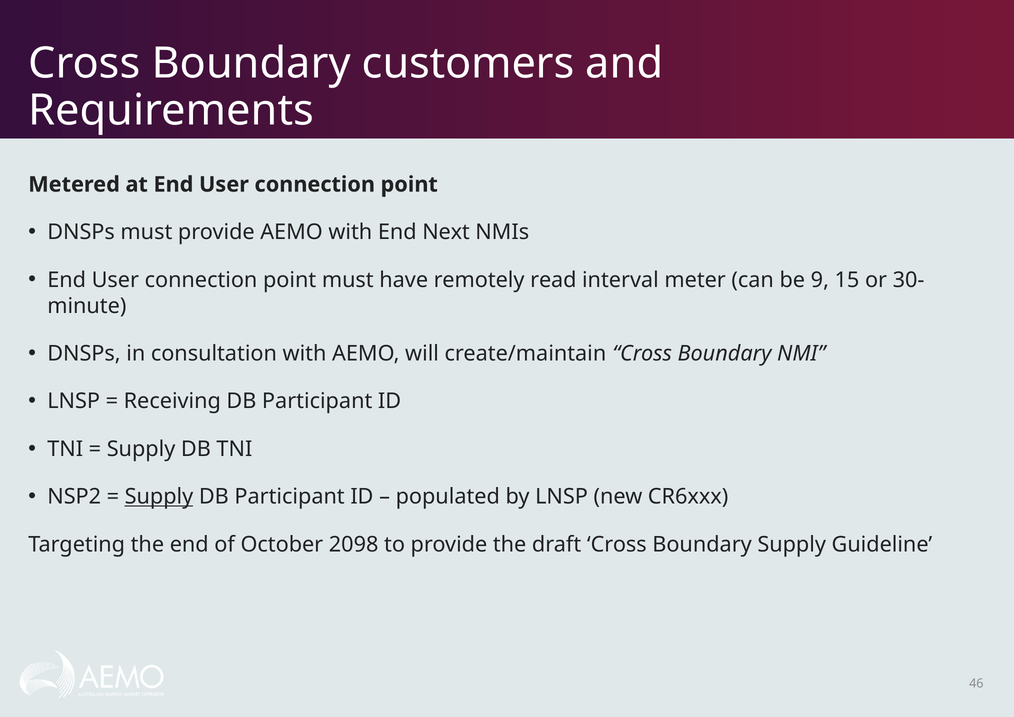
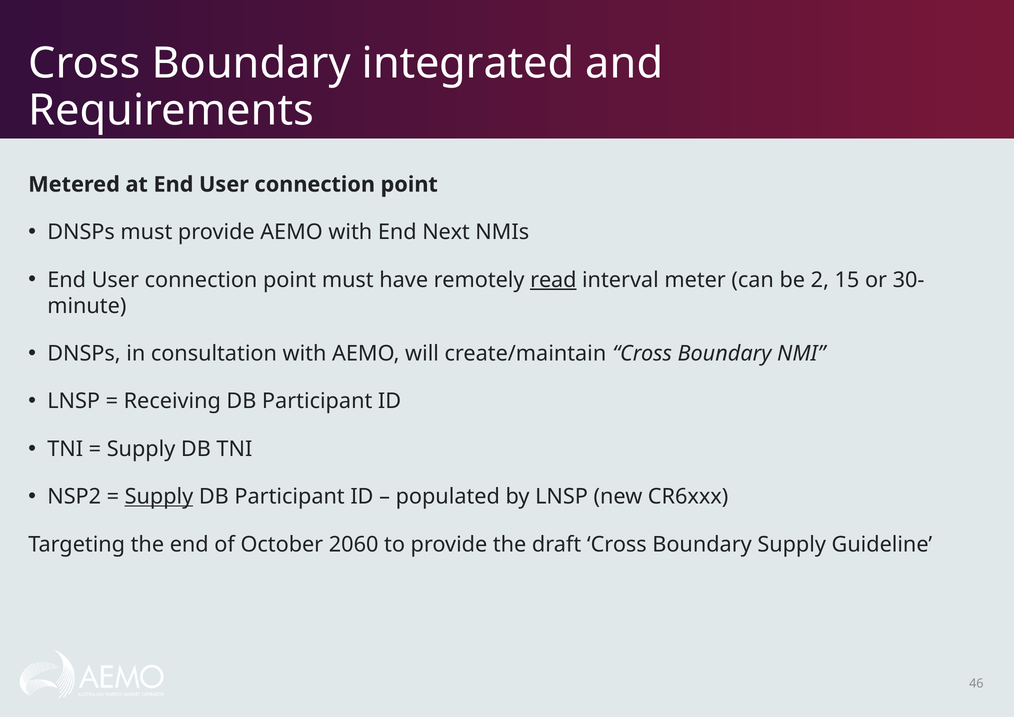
customers: customers -> integrated (468, 64)
read underline: none -> present (553, 280)
9: 9 -> 2 (820, 280)
2098: 2098 -> 2060 (354, 544)
